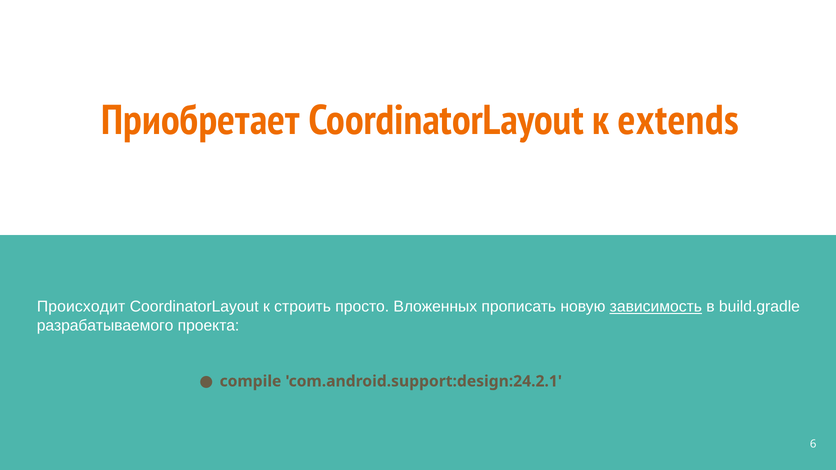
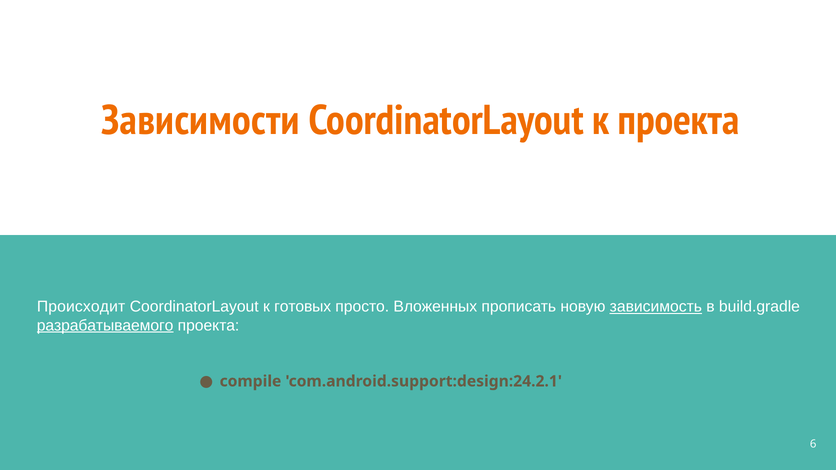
Приобретает: Приобретает -> Зависимости (201, 120)
к extends: extends -> проекта (679, 120)
строить: строить -> готовых (303, 307)
разрабатываемого underline: none -> present (105, 326)
